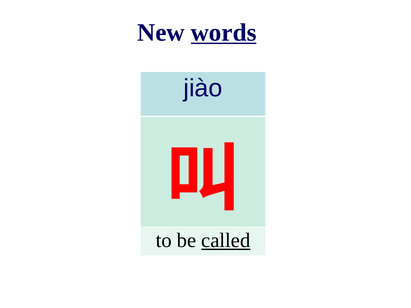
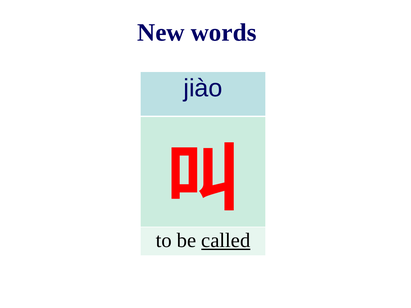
words underline: present -> none (224, 33)
